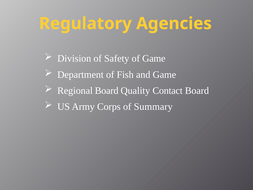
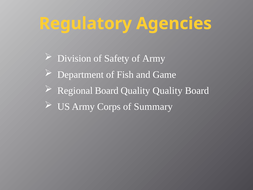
of Game: Game -> Army (154, 58)
Quality Contact: Contact -> Quality (167, 91)
